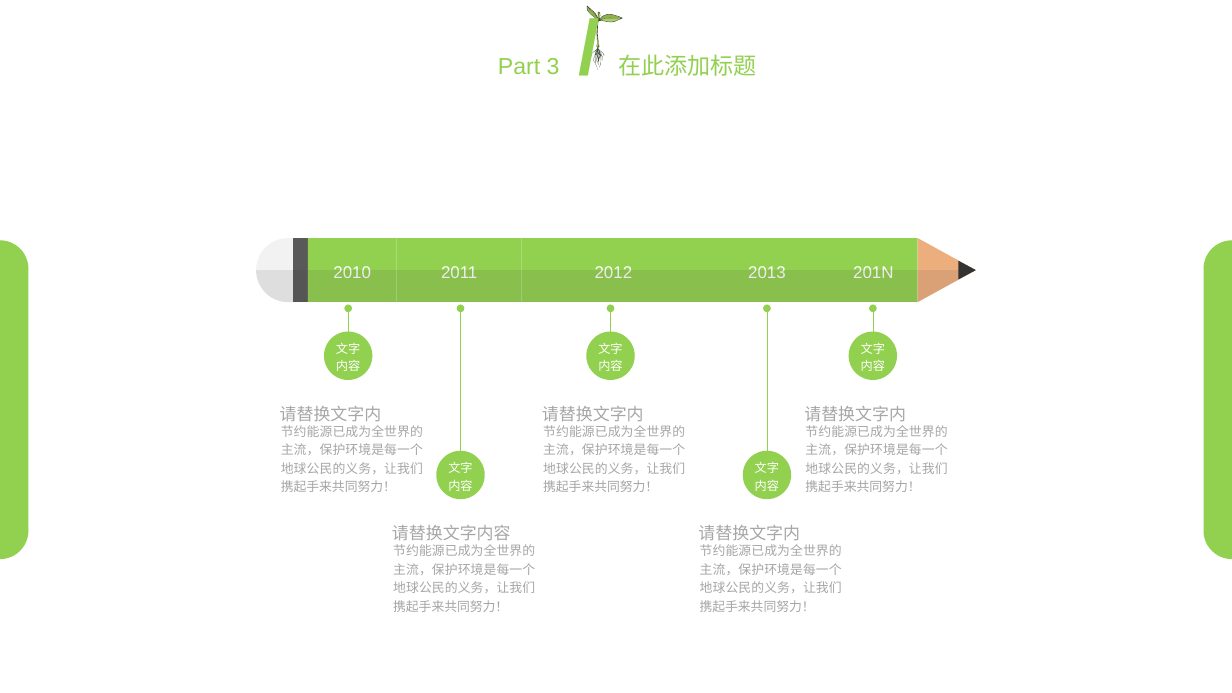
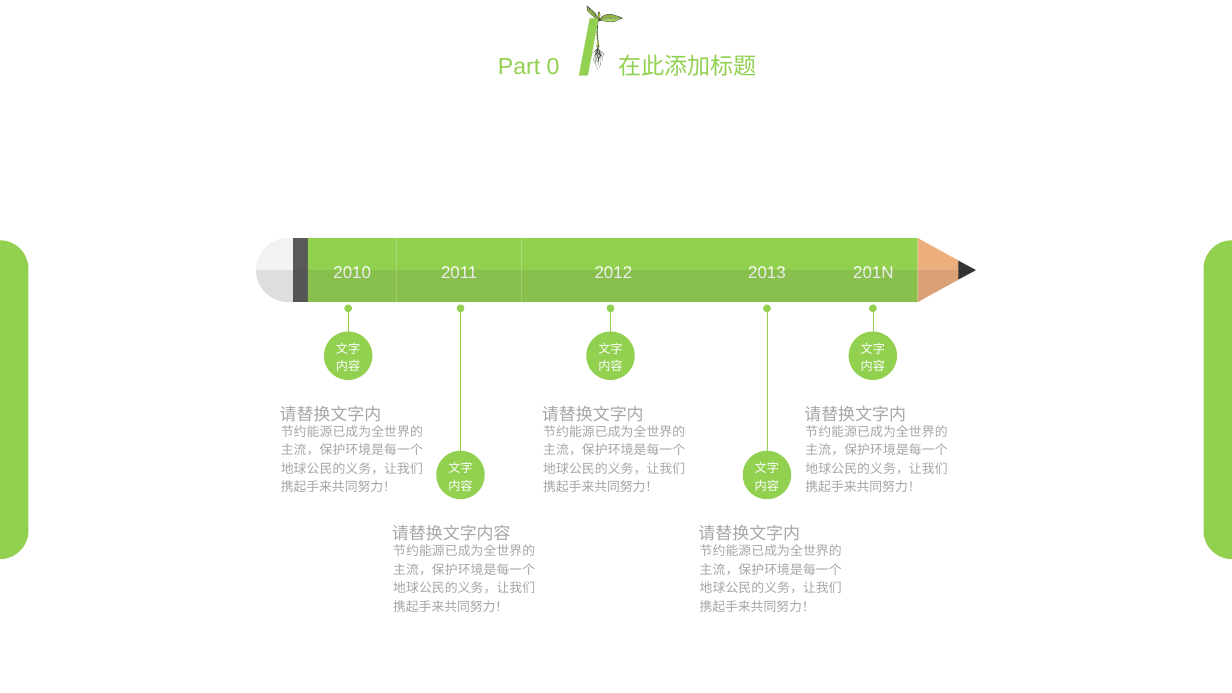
3: 3 -> 0 (553, 67)
